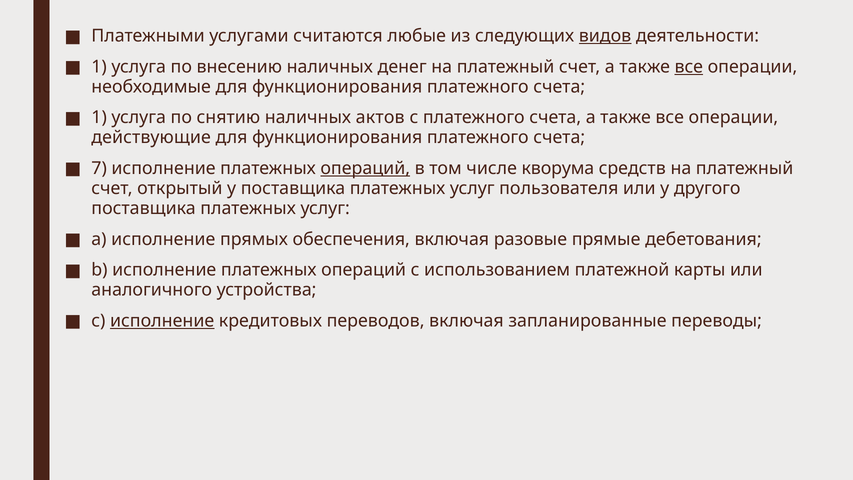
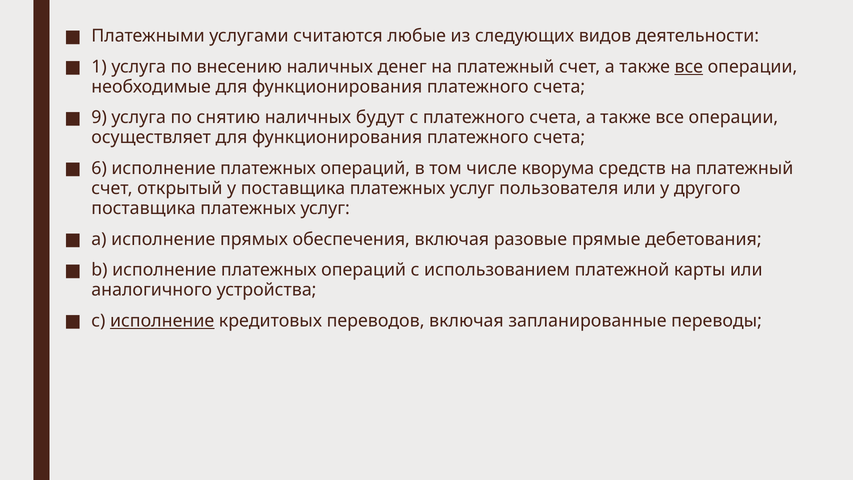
видов underline: present -> none (605, 36)
1: 1 -> 9 (99, 118)
актов: актов -> будут (380, 118)
действующие: действующие -> осуществляет (151, 138)
7: 7 -> 6 (99, 168)
операций underline: present -> none (365, 168)
